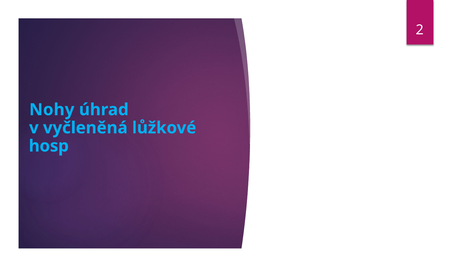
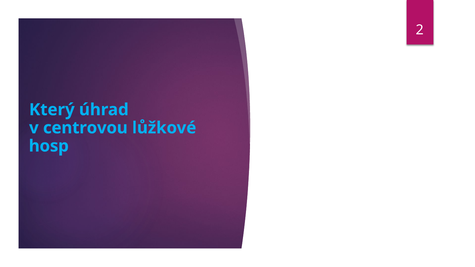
Nohy: Nohy -> Který (52, 110)
vyčleněná: vyčleněná -> centrovou (85, 128)
